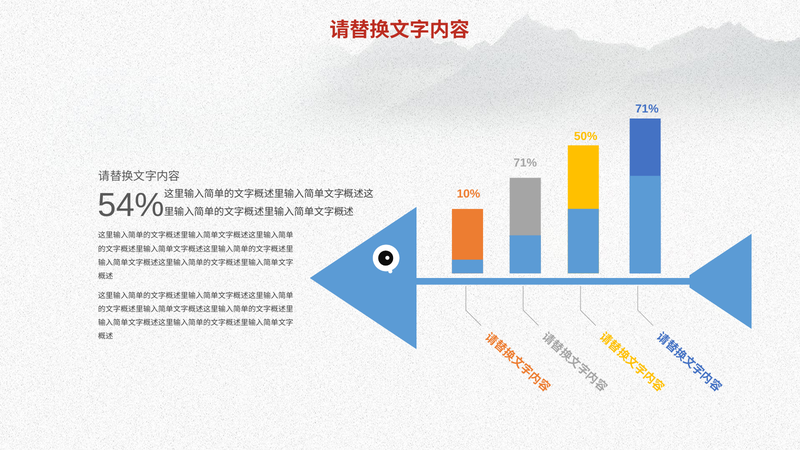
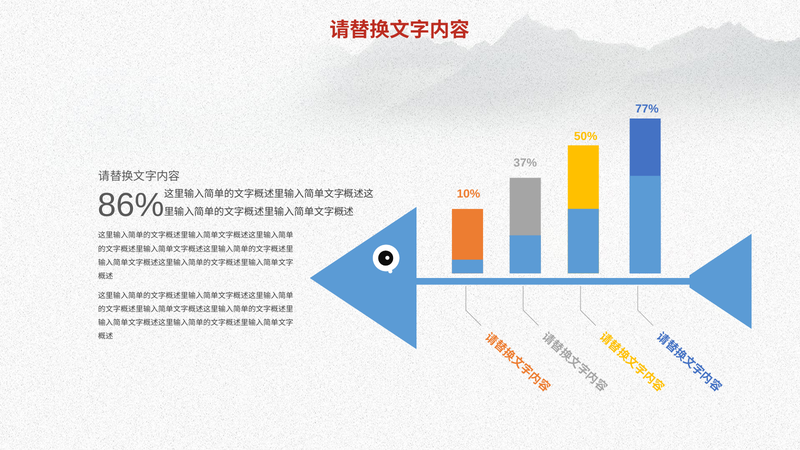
71%: 71% -> 77% (647, 109)
71%: 71% -> 37% (525, 163)
54%: 54% -> 86% (131, 205)
